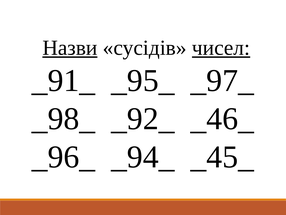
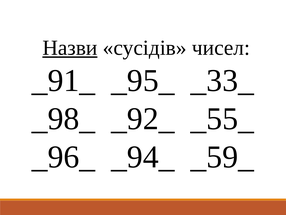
чисел underline: present -> none (221, 48)
_97_: _97_ -> _33_ (222, 80)
_46_: _46_ -> _55_ (222, 119)
_45_: _45_ -> _59_ (222, 157)
